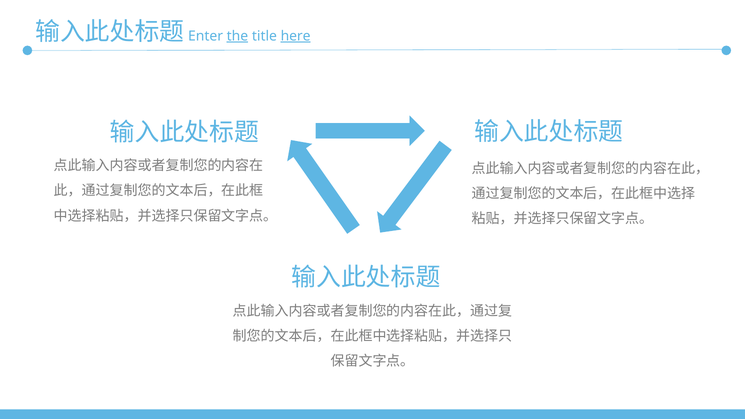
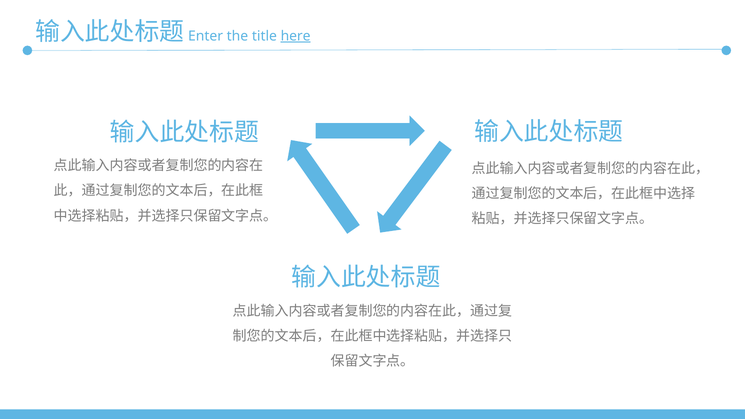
the underline: present -> none (237, 36)
